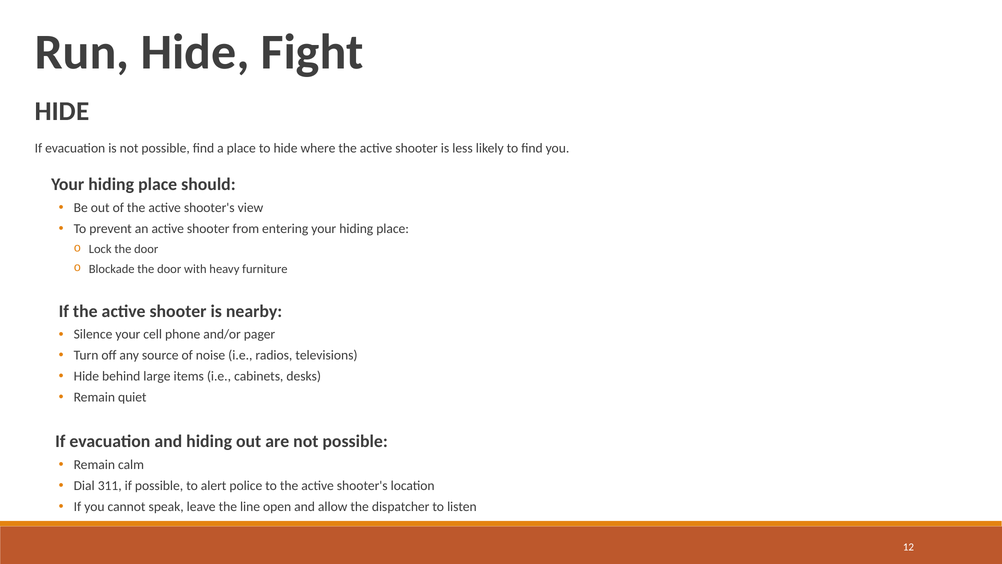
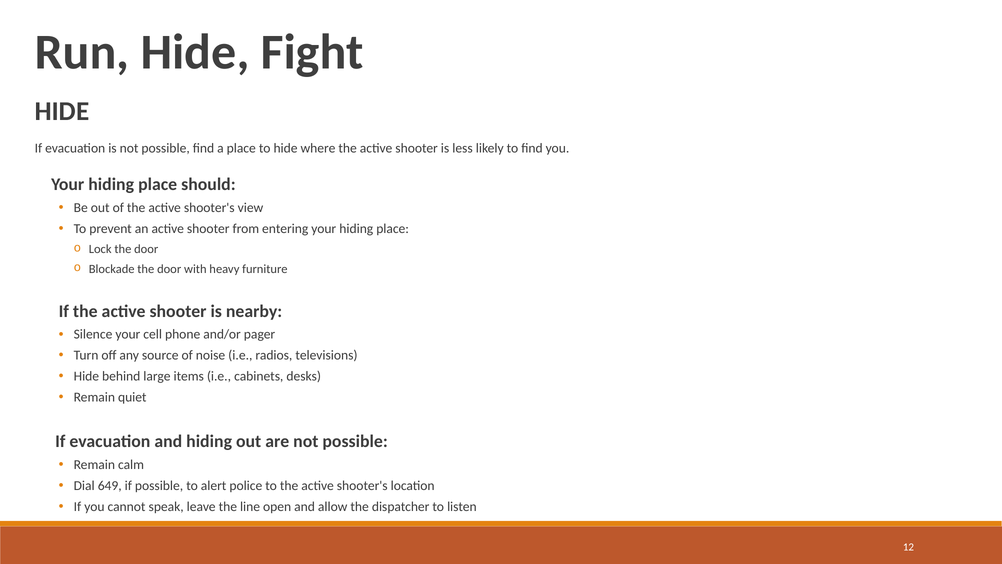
311: 311 -> 649 (110, 485)
